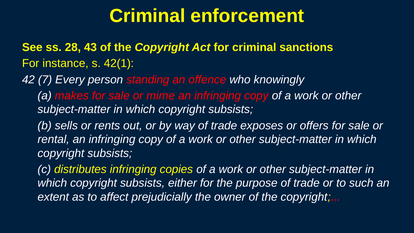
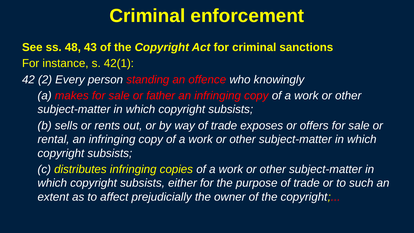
28: 28 -> 48 (73, 47)
7: 7 -> 2 (45, 80)
mime: mime -> father (161, 96)
